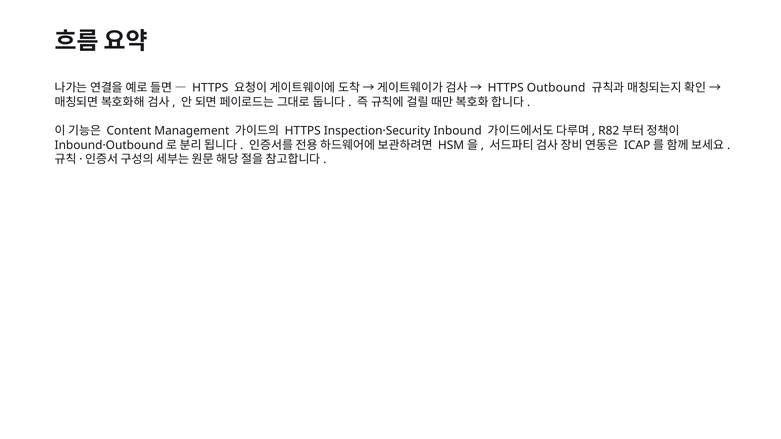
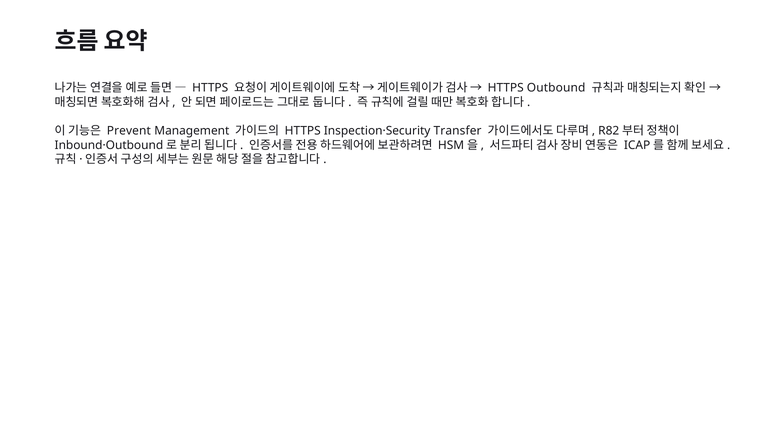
Content: Content -> Prevent (129, 131)
Inbound: Inbound -> Transfer (458, 131)
